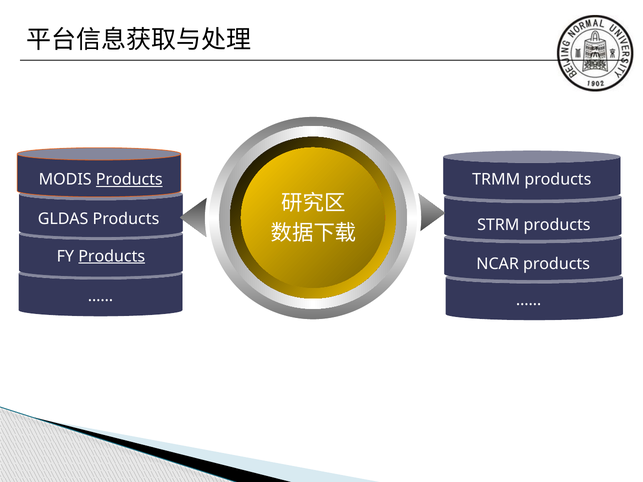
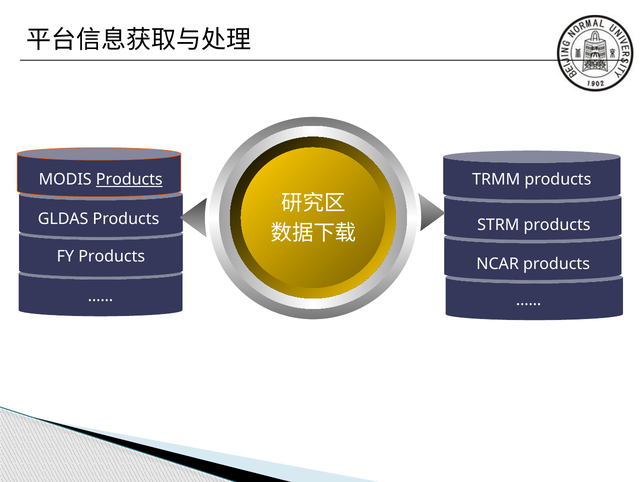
Products underline: present -> none (112, 256)
